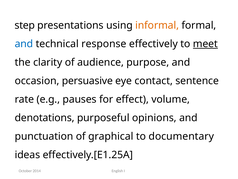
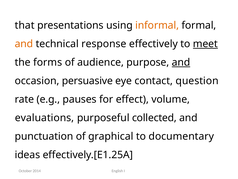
step: step -> that (25, 25)
and colour: blue -> orange (24, 44)
clarity: clarity -> forms (48, 62)
and underline: none -> present (181, 62)
sentence: sentence -> question (197, 81)
denotations: denotations -> evaluations (45, 118)
opinions: opinions -> collected (154, 118)
